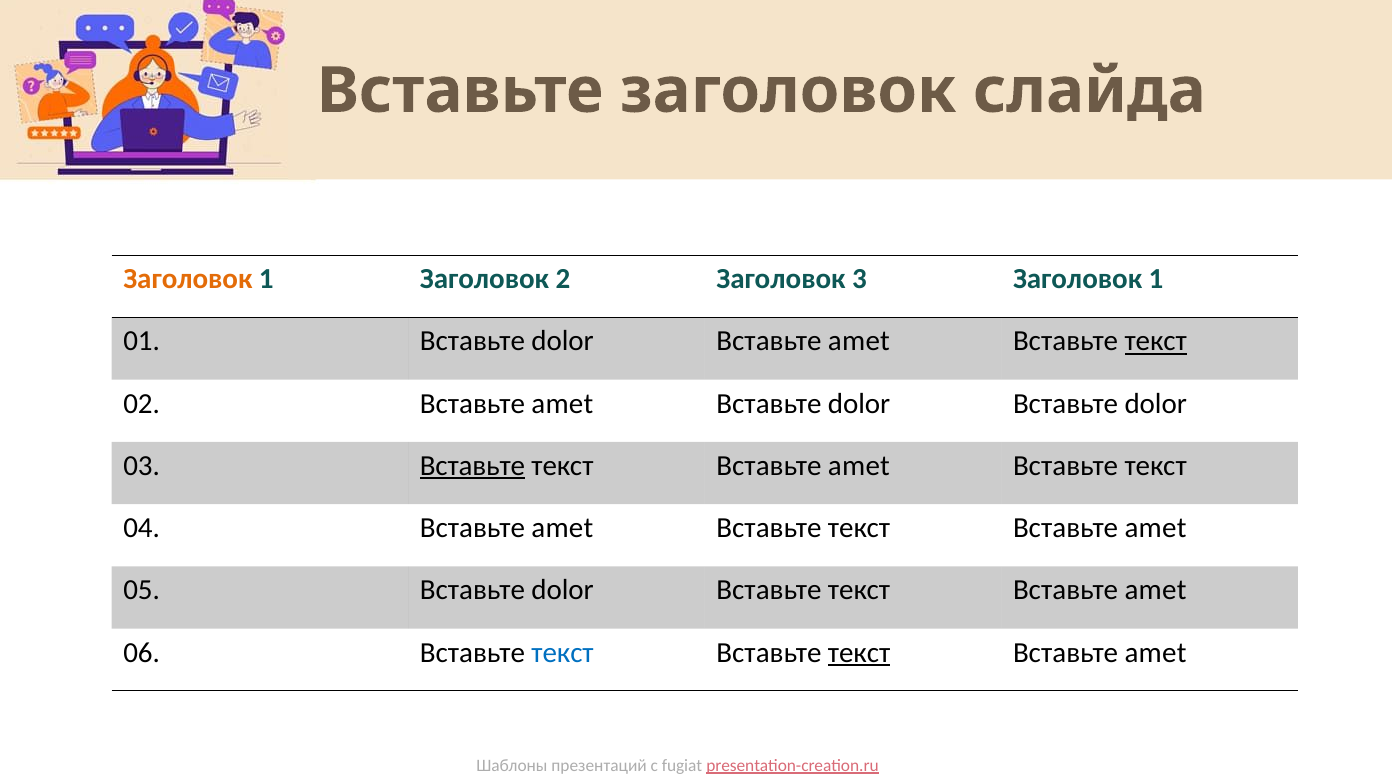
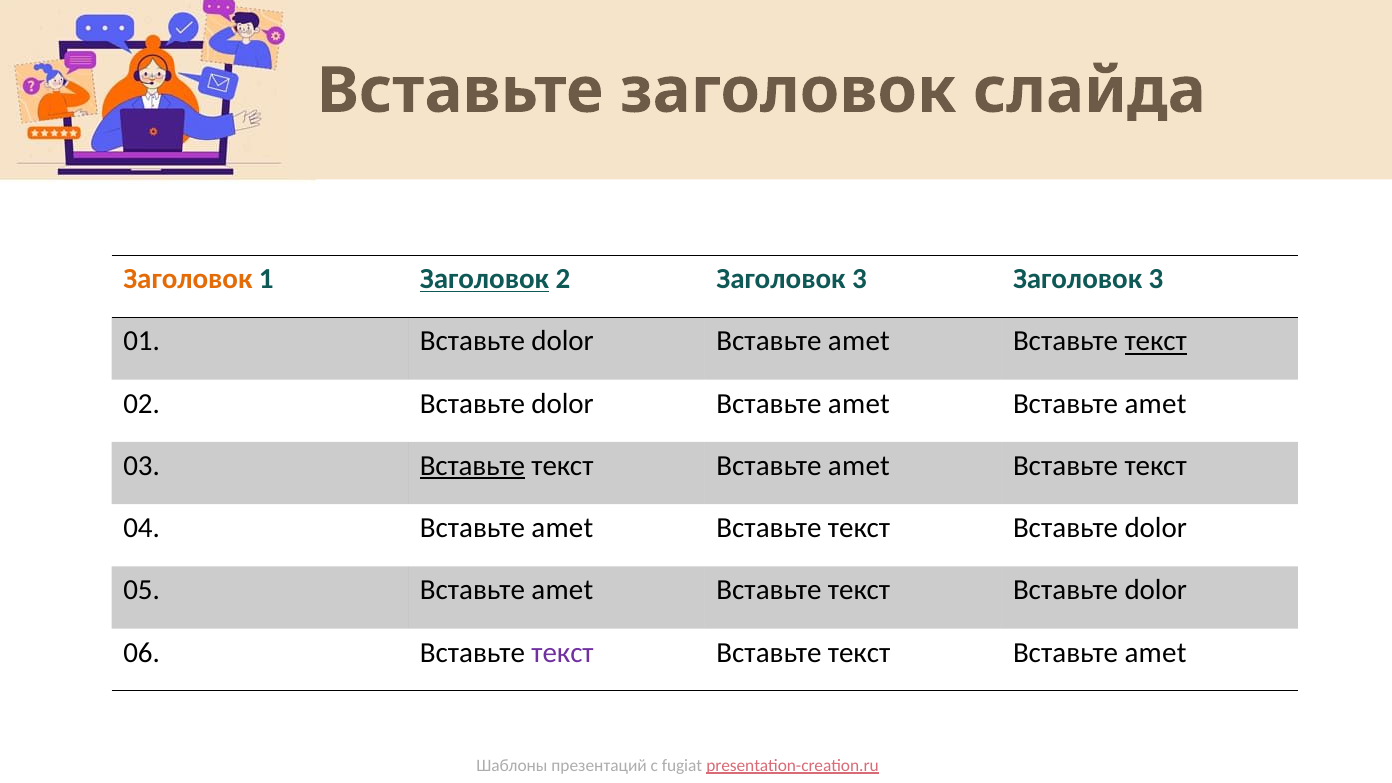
Заголовок underline: none -> present (484, 279)
3 Заголовок 1: 1 -> 3 (1156, 279)
02 Вставьте amet: amet -> dolor (563, 404)
dolor: dolor -> amet (859, 404)
dolor: dolor -> amet (1156, 404)
amet: amet -> dolor (1156, 528)
05 Вставьте dolor: dolor -> amet (562, 590)
amet: amet -> dolor (1156, 590)
текст colour: blue -> purple (563, 652)
текст underline: present -> none (859, 652)
